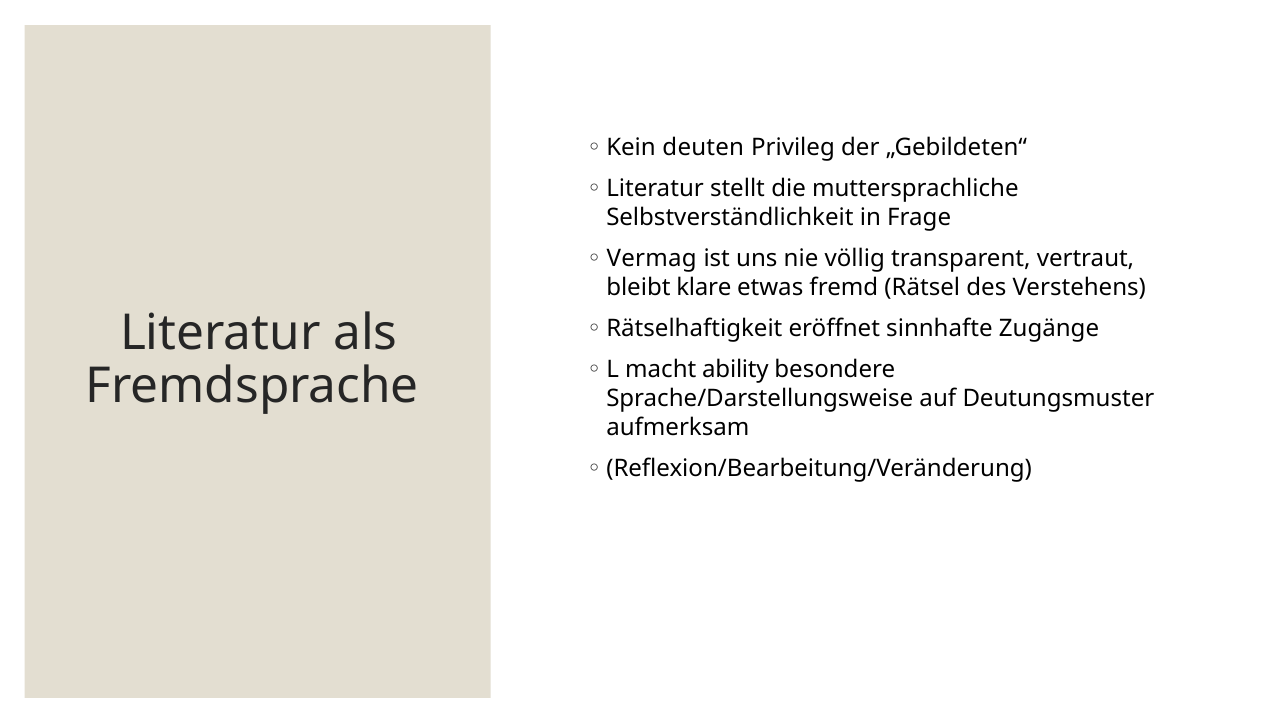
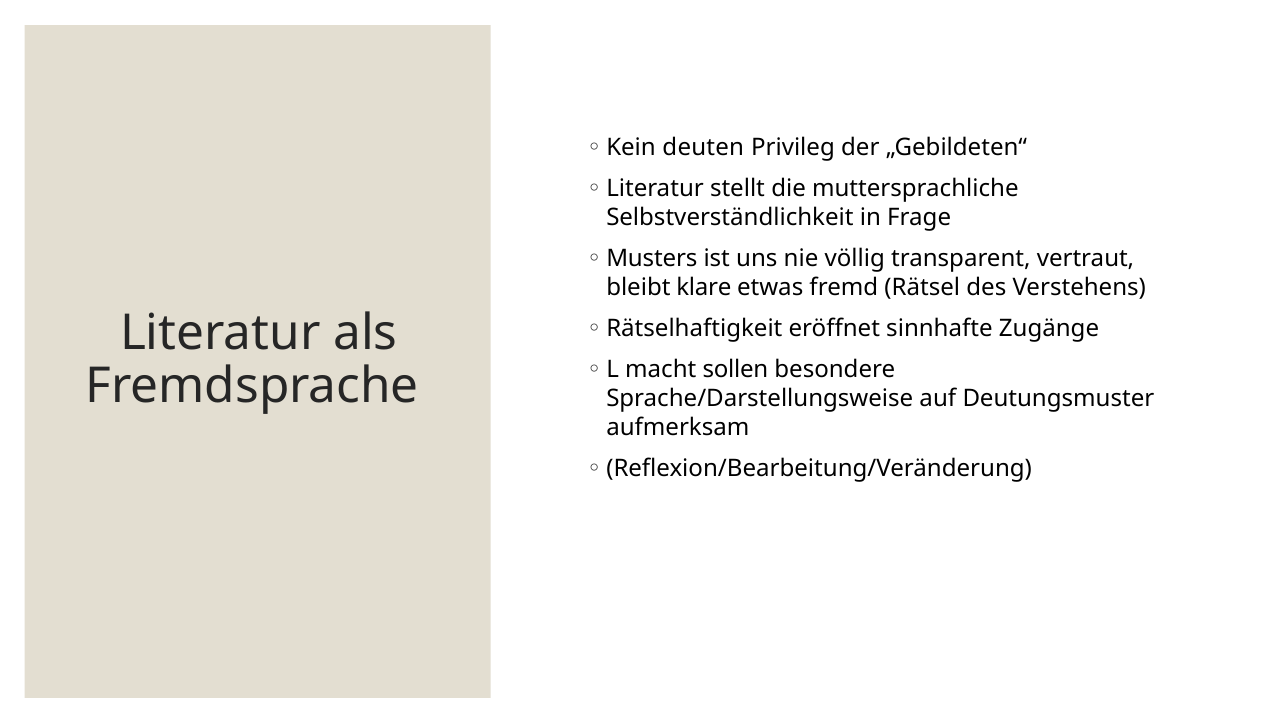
Vermag: Vermag -> Musters (652, 259)
ability: ability -> sollen (735, 370)
